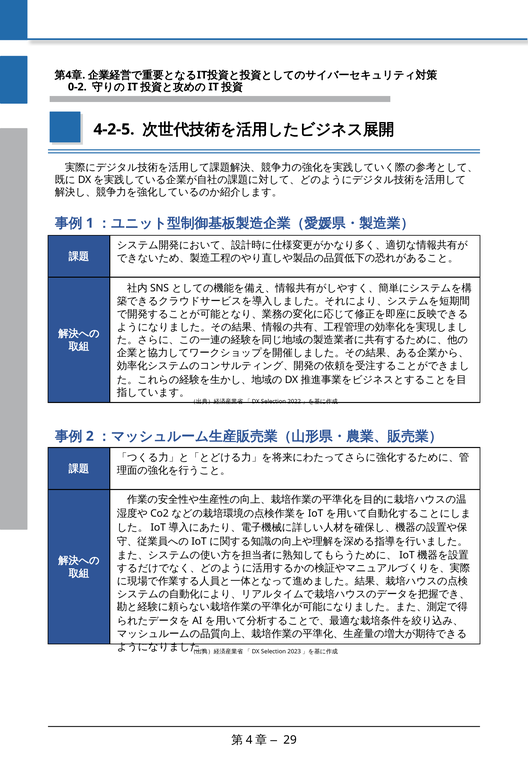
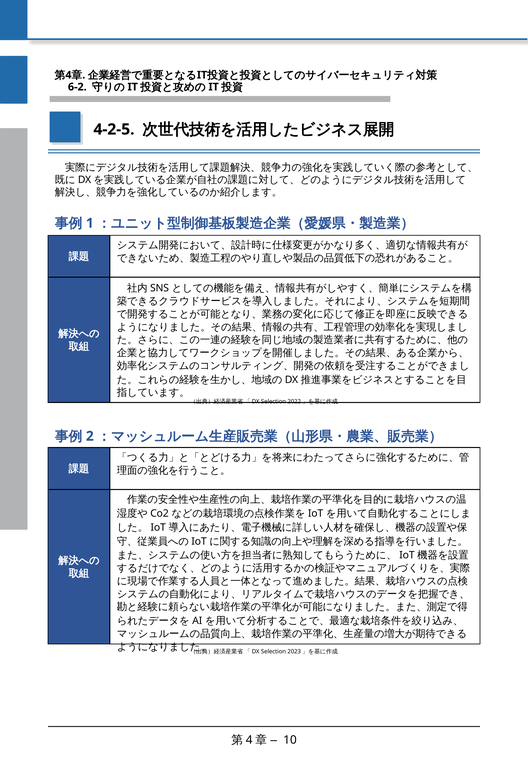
0-2: 0-2 -> 6-2 (77, 87)
29: 29 -> 10 (290, 740)
